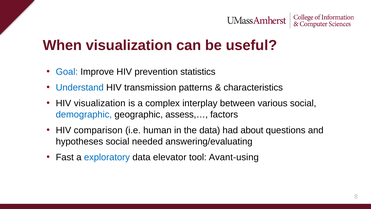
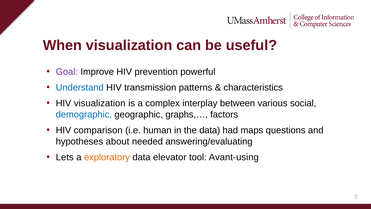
Goal colour: blue -> purple (67, 72)
statistics: statistics -> powerful (198, 72)
assess,…: assess,… -> graphs,… (187, 114)
about: about -> maps (252, 130)
hypotheses social: social -> about (117, 141)
Fast: Fast -> Lets (65, 157)
exploratory colour: blue -> orange (107, 157)
